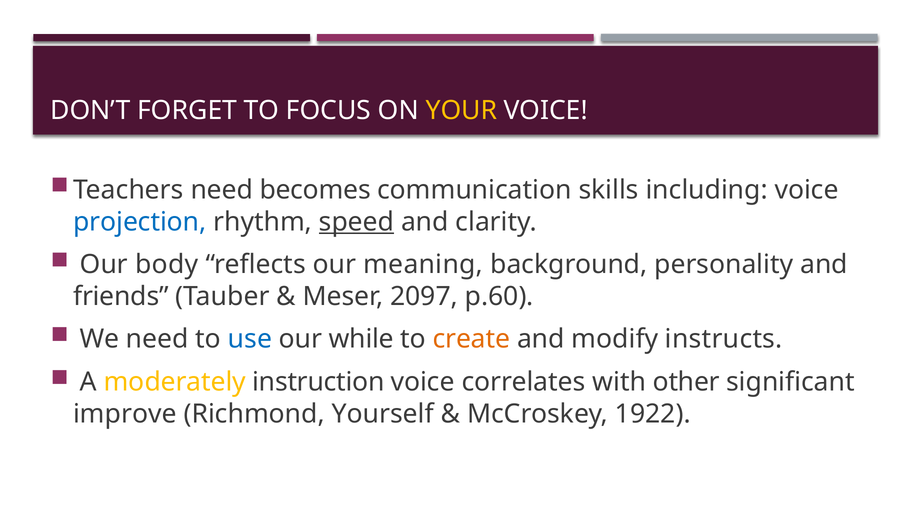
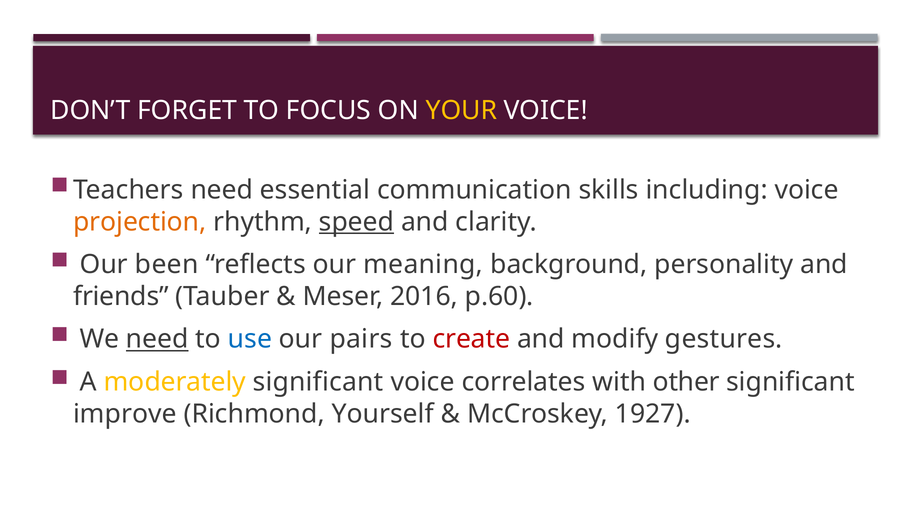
becomes: becomes -> essential (315, 190)
projection colour: blue -> orange (140, 222)
body: body -> been (167, 265)
2097: 2097 -> 2016 (424, 297)
need underline: none -> present (157, 340)
while: while -> pairs (361, 340)
create colour: orange -> red (471, 340)
instructs: instructs -> gestures (724, 340)
moderately instruction: instruction -> significant (318, 382)
1922: 1922 -> 1927 (653, 414)
